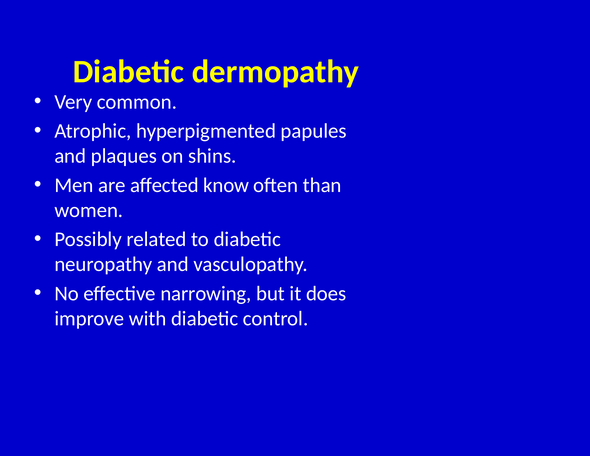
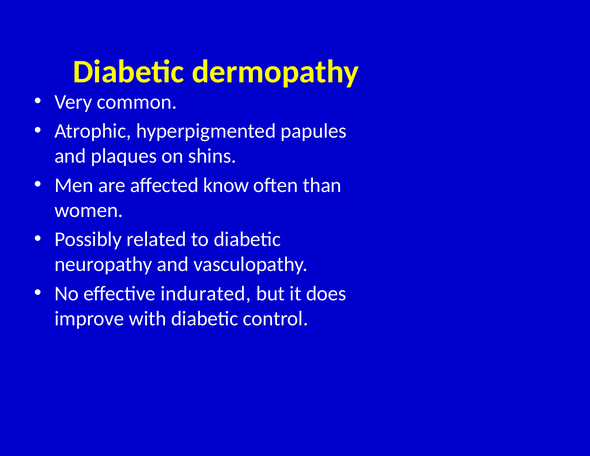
narrowing: narrowing -> indurated (206, 293)
